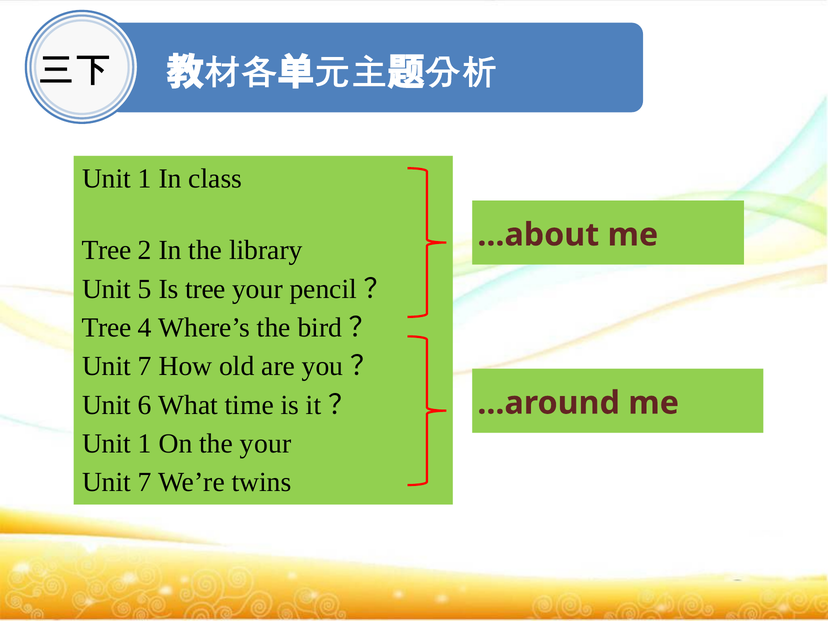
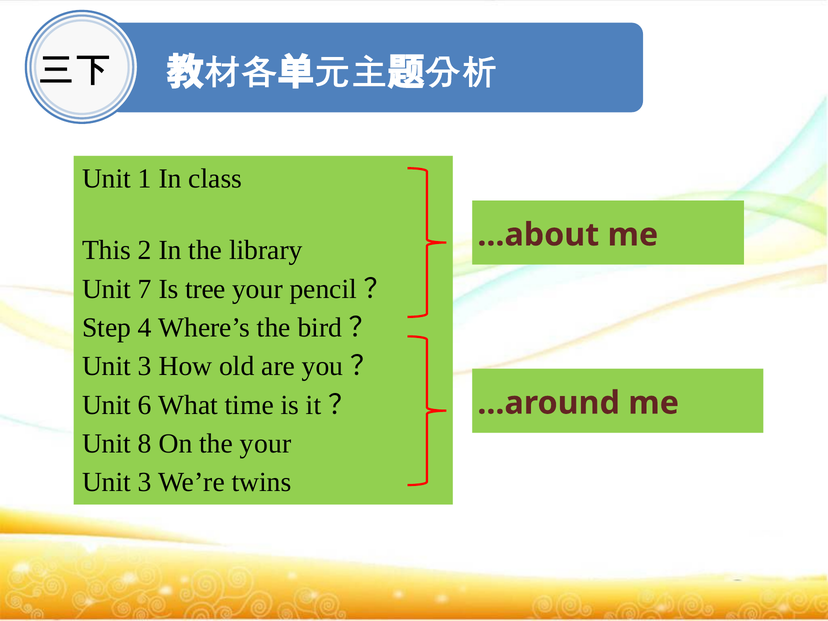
Tree: Tree -> This (107, 250)
5: 5 -> 7 (145, 289)
Tree: Tree -> Step (107, 328)
7: 7 -> 3 (145, 366)
1: 1 -> 8 (145, 444)
7: 7 -> 3 (145, 482)
